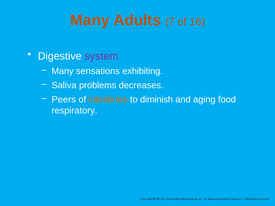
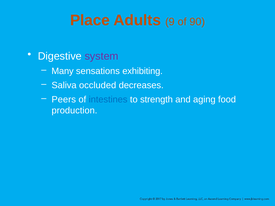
Many: Many -> Place (90, 20)
7: 7 -> 9 (170, 22)
16: 16 -> 90 (197, 22)
problems: problems -> occluded (98, 85)
intestines colour: orange -> blue (108, 100)
diminish: diminish -> strength (156, 100)
respiratory: respiratory -> production (74, 111)
